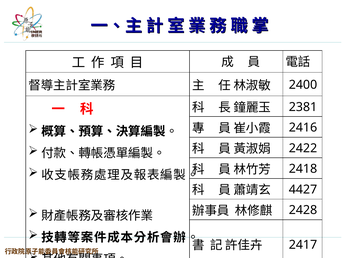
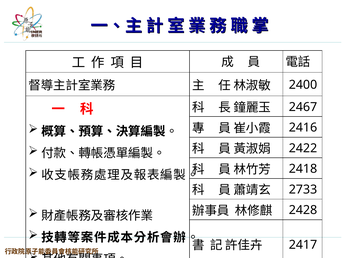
2381: 2381 -> 2467 (303, 107)
4427: 4427 -> 2733 (303, 189)
